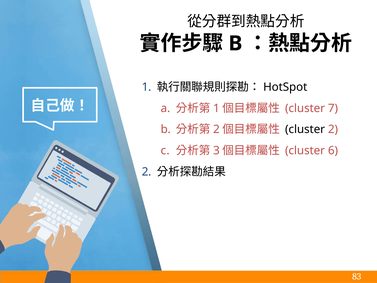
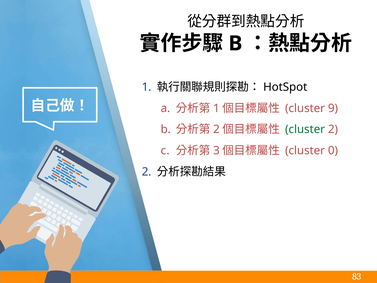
7: 7 -> 9 (333, 108)
cluster colour: black -> green (305, 129)
6: 6 -> 0 (333, 150)
